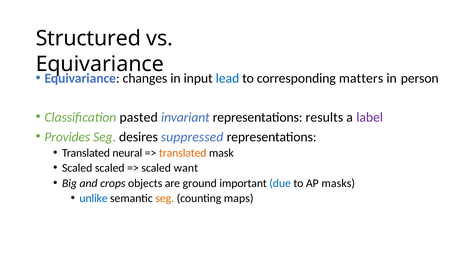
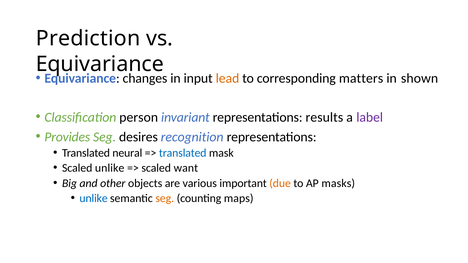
Structured: Structured -> Prediction (88, 38)
lead colour: blue -> orange (228, 79)
person: person -> shown (420, 79)
pasted: pasted -> person (139, 117)
suppressed: suppressed -> recognition (192, 137)
translated colour: orange -> blue (183, 153)
Scaled scaled: scaled -> unlike (110, 168)
crops: crops -> other (113, 183)
ground: ground -> various (200, 183)
due colour: blue -> orange (280, 183)
